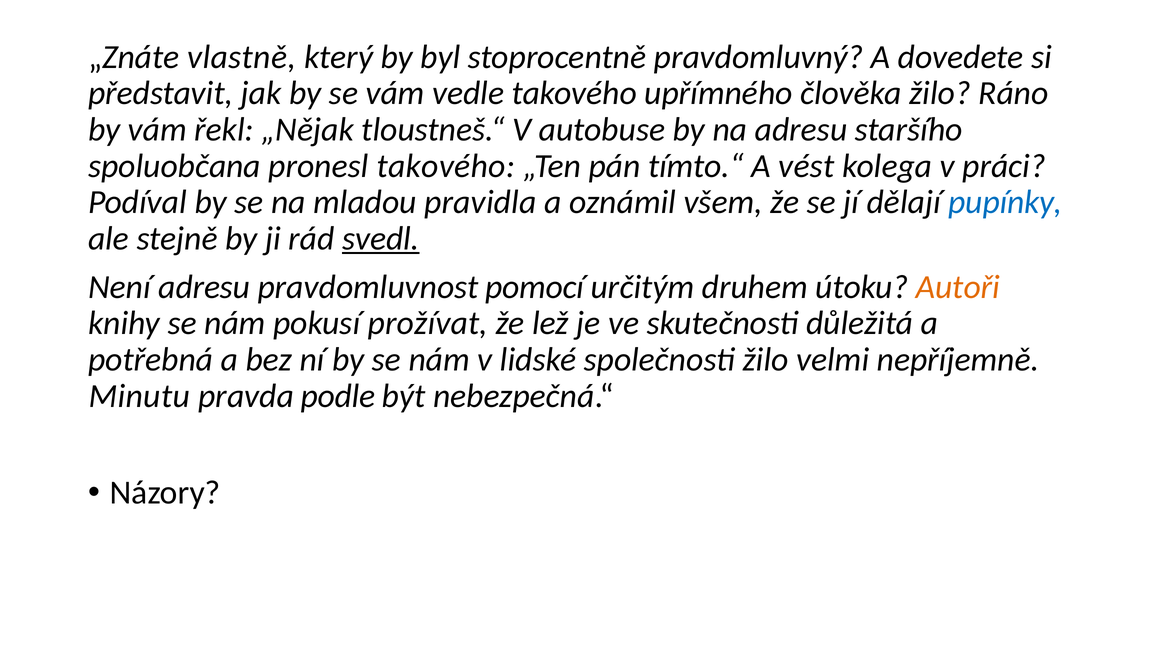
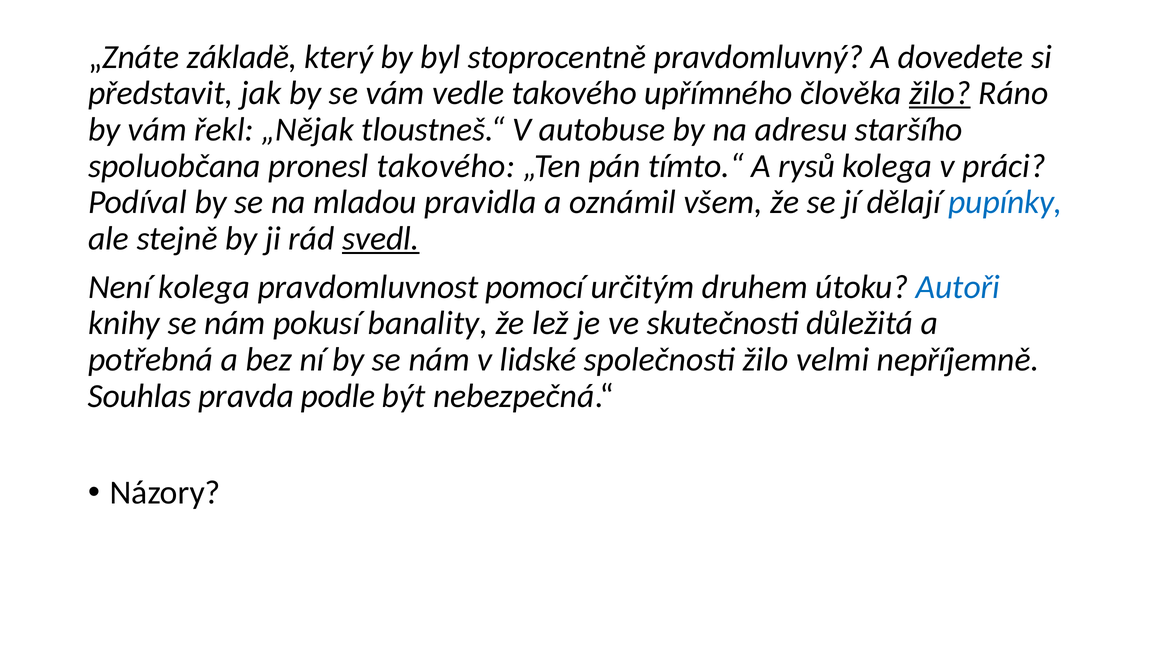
vlastně: vlastně -> základě (242, 57)
žilo underline: none -> present (940, 93)
vést: vést -> rysů (807, 166)
Není adresu: adresu -> kolega (204, 287)
Autoři colour: orange -> blue (958, 287)
prožívat: prožívat -> banality (428, 323)
Minutu: Minutu -> Souhlas (140, 396)
